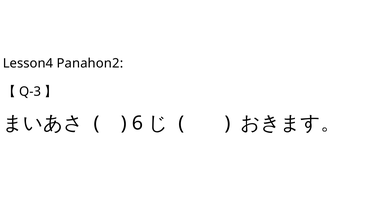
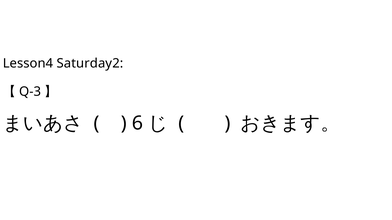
Panahon2: Panahon2 -> Saturday2 (90, 63)
